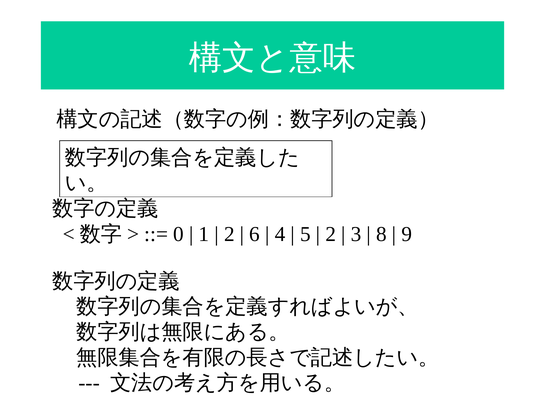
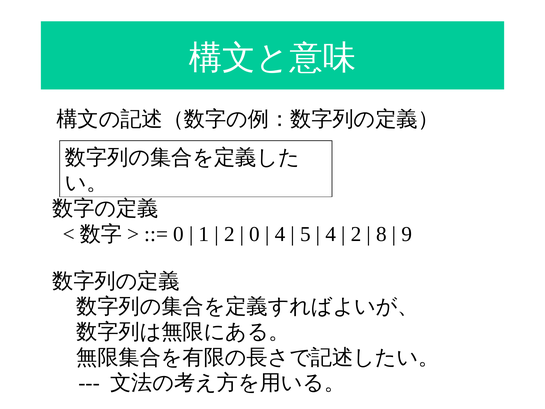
6: 6 -> 0 (255, 234)
2: 2 -> 4 (331, 234)
3: 3 -> 2 (356, 234)
